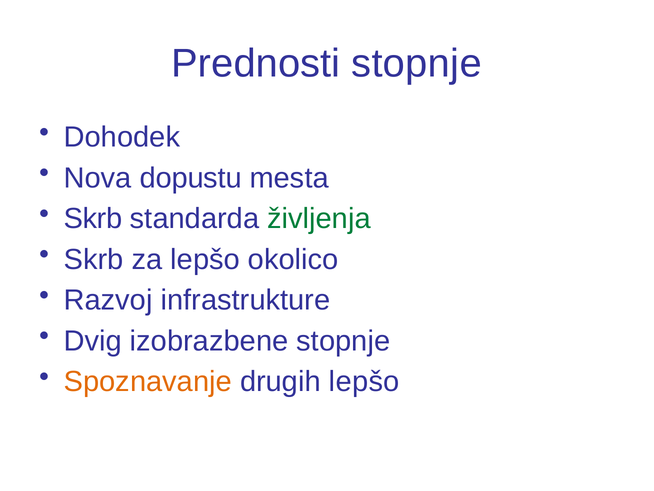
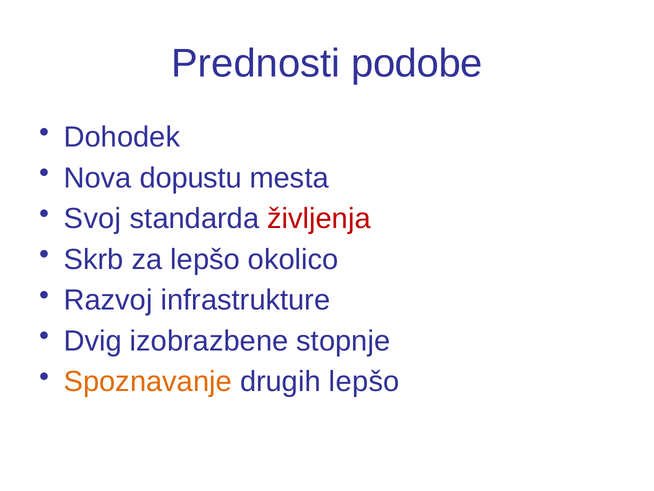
Prednosti stopnje: stopnje -> podobe (417, 63)
Skrb: Skrb -> Svoj (93, 219)
življenja colour: green -> red (319, 219)
